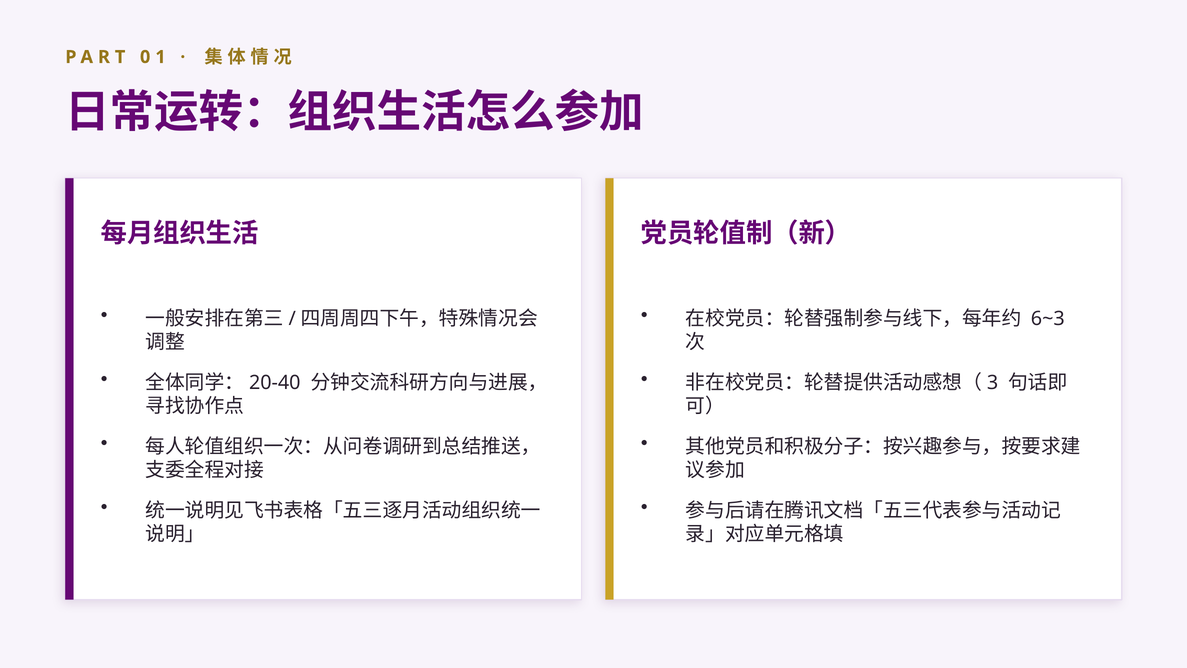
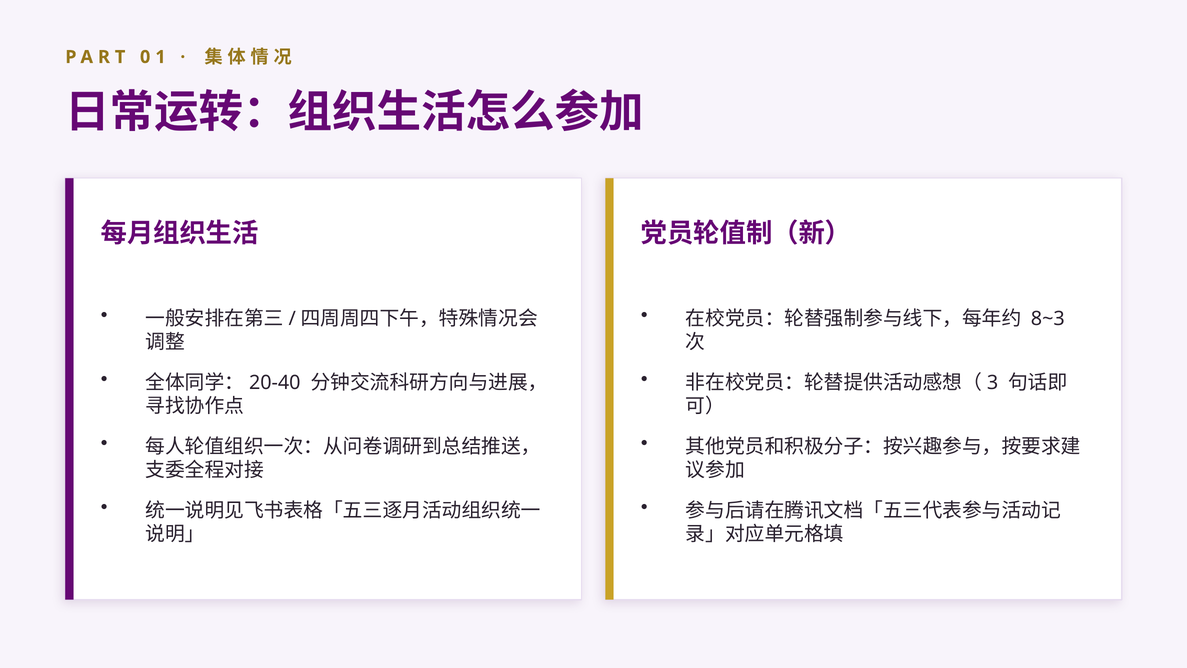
6~3: 6~3 -> 8~3 (1048, 318)
